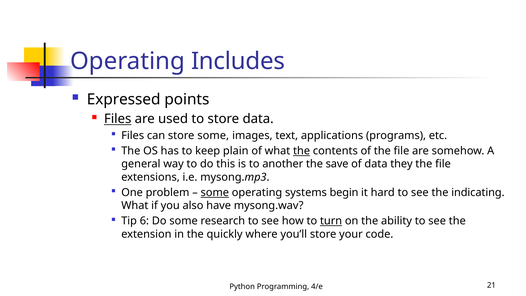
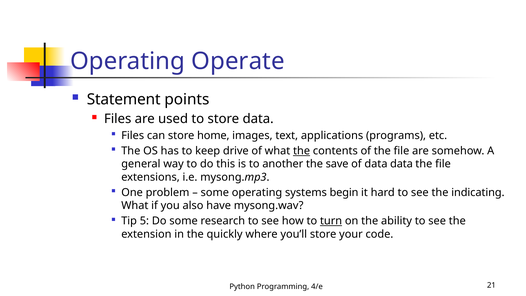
Includes: Includes -> Operate (238, 61)
Expressed: Expressed -> Statement (124, 99)
Files underline: present -> none (118, 119)
store some: some -> home (213, 135)
plain: plain -> drive (236, 151)
data they: they -> data (401, 164)
some underline: present -> none (215, 192)
6: 6 -> 5 (144, 221)
